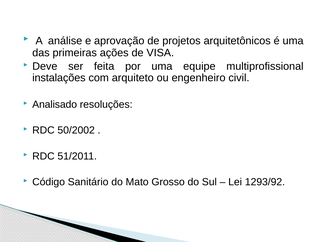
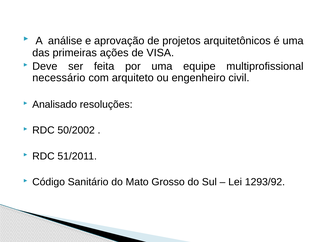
instalações: instalações -> necessário (59, 78)
